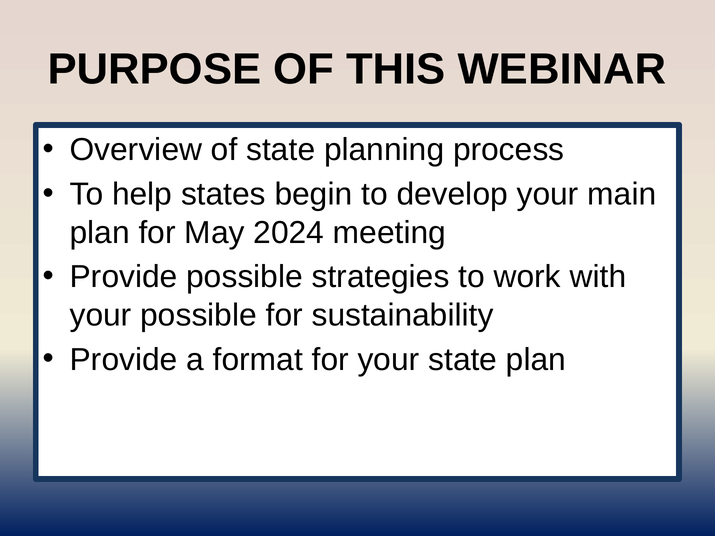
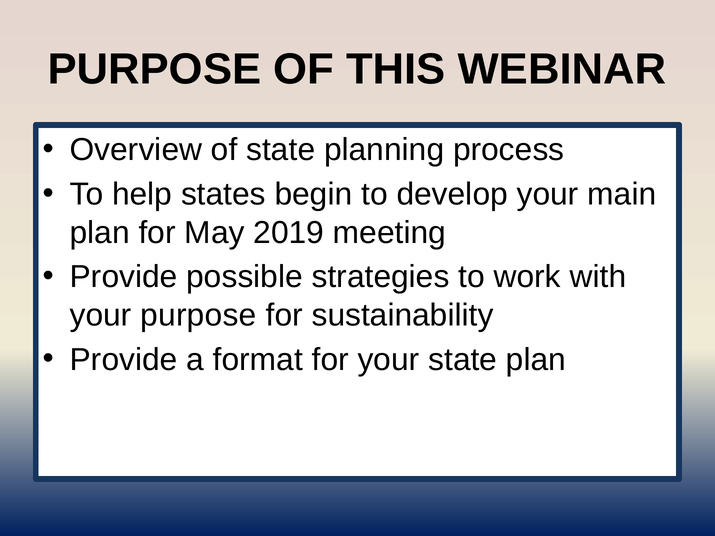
2024: 2024 -> 2019 (289, 233)
your possible: possible -> purpose (198, 315)
